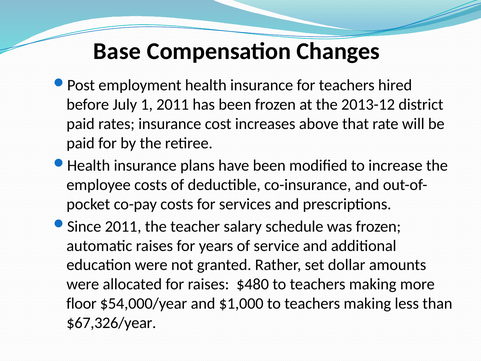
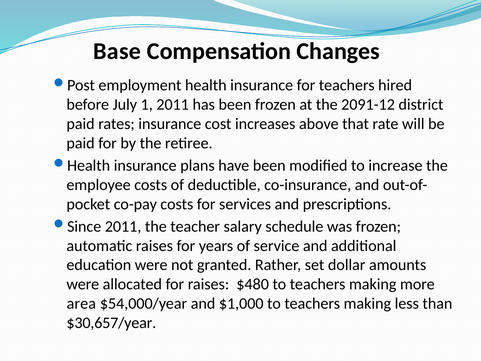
2013-12: 2013-12 -> 2091-12 (368, 105)
floor: floor -> area (81, 303)
$67,326/year: $67,326/year -> $30,657/year (111, 323)
